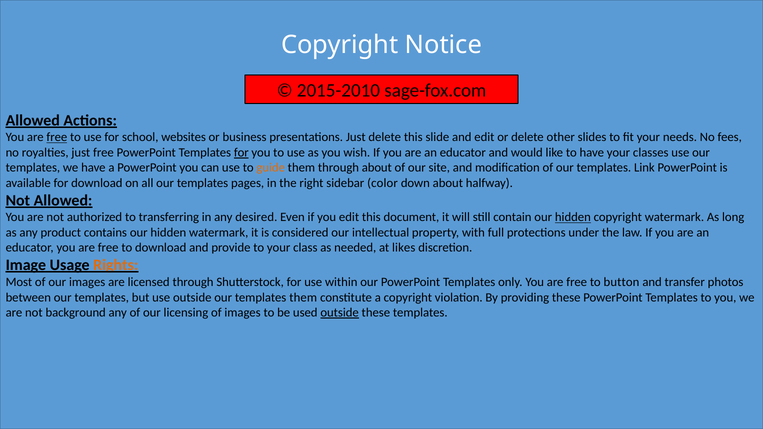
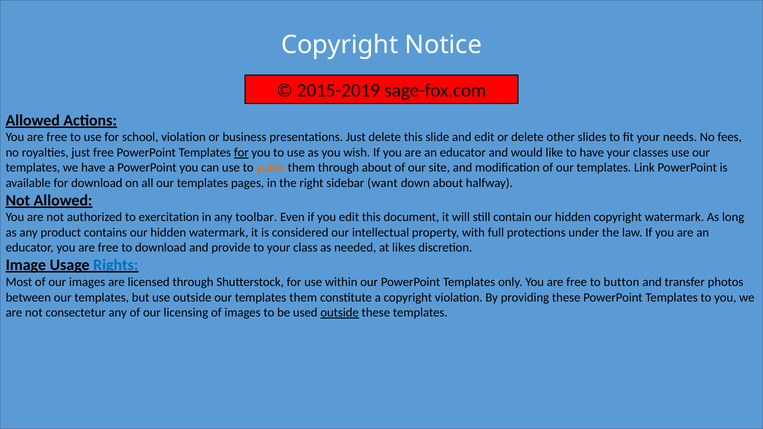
2015-2010: 2015-2010 -> 2015-2019 (338, 91)
free underline: present -> none (57, 137)
school websites: websites -> violation (184, 137)
color: color -> want (383, 183)
transferring: transferring -> exercitation (169, 217)
desired: desired -> toolbar (256, 217)
hidden underline: present -> none (573, 217)
Rights colour: orange -> blue (116, 265)
background: background -> consectetur (76, 313)
